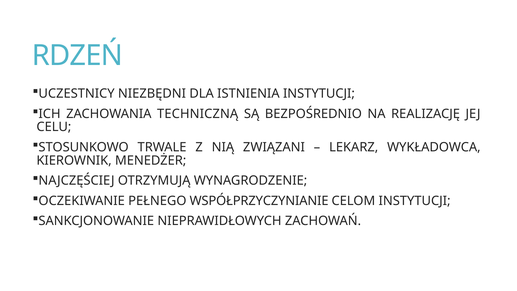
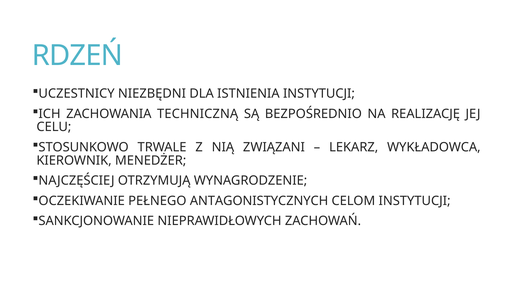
WSPÓŁPRZYCZYNIANIE: WSPÓŁPRZYCZYNIANIE -> ANTAGONISTYCZNYCH (259, 201)
